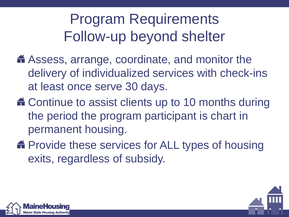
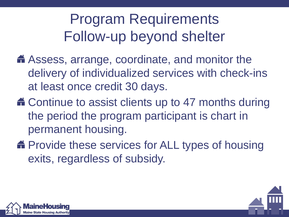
serve: serve -> credit (109, 87)
10: 10 -> 47 (190, 102)
